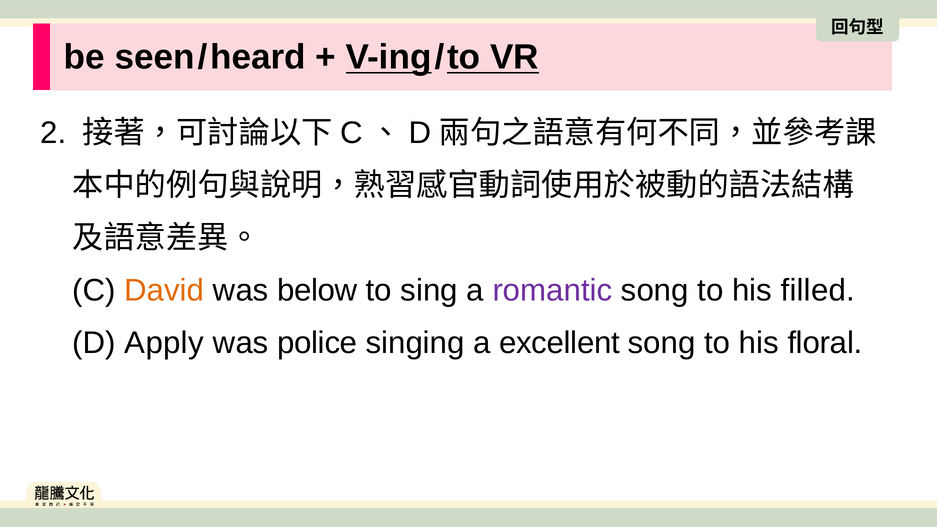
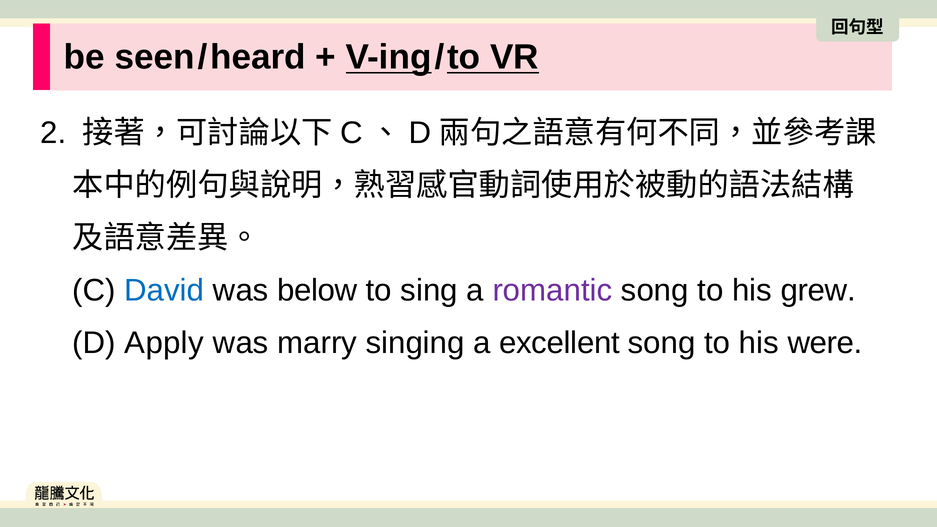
David colour: orange -> blue (164, 291)
filled: filled -> grew (818, 291)
police: police -> marry (317, 343)
floral: floral -> were (825, 343)
